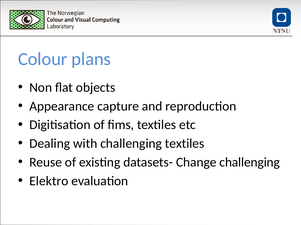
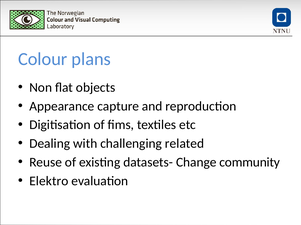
challenging textiles: textiles -> related (185, 144)
Change challenging: challenging -> community (250, 163)
